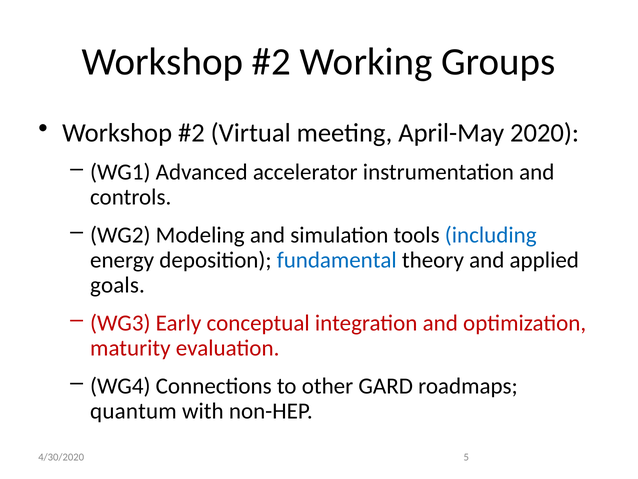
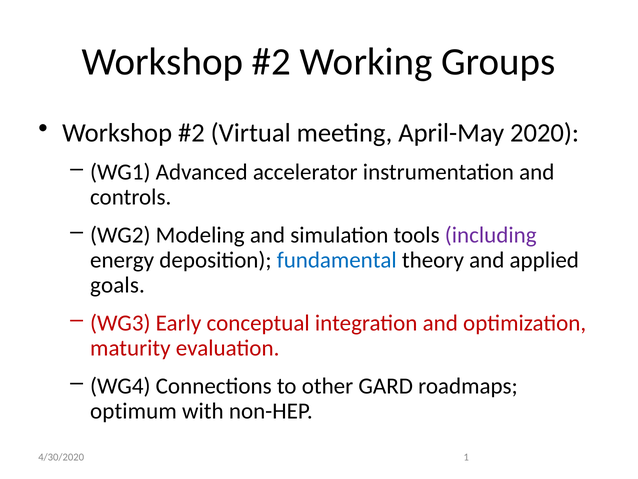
including colour: blue -> purple (491, 235)
quantum: quantum -> optimum (133, 411)
5: 5 -> 1 (466, 457)
